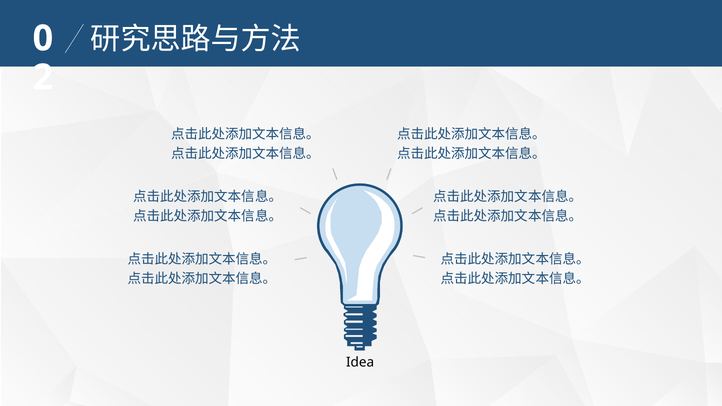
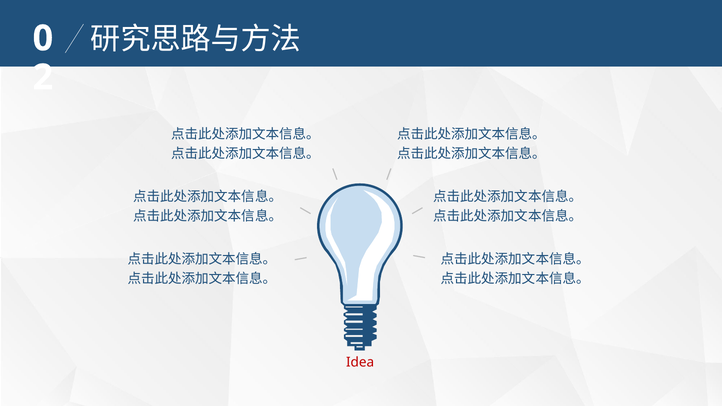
Idea colour: black -> red (360, 362)
